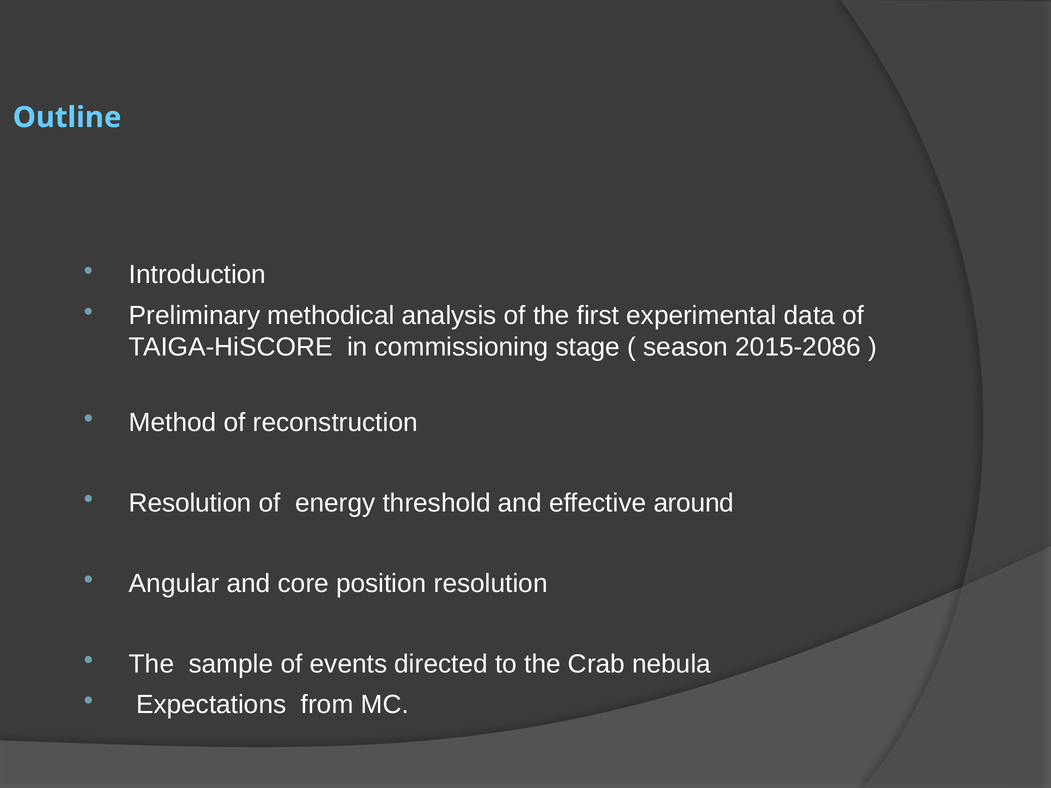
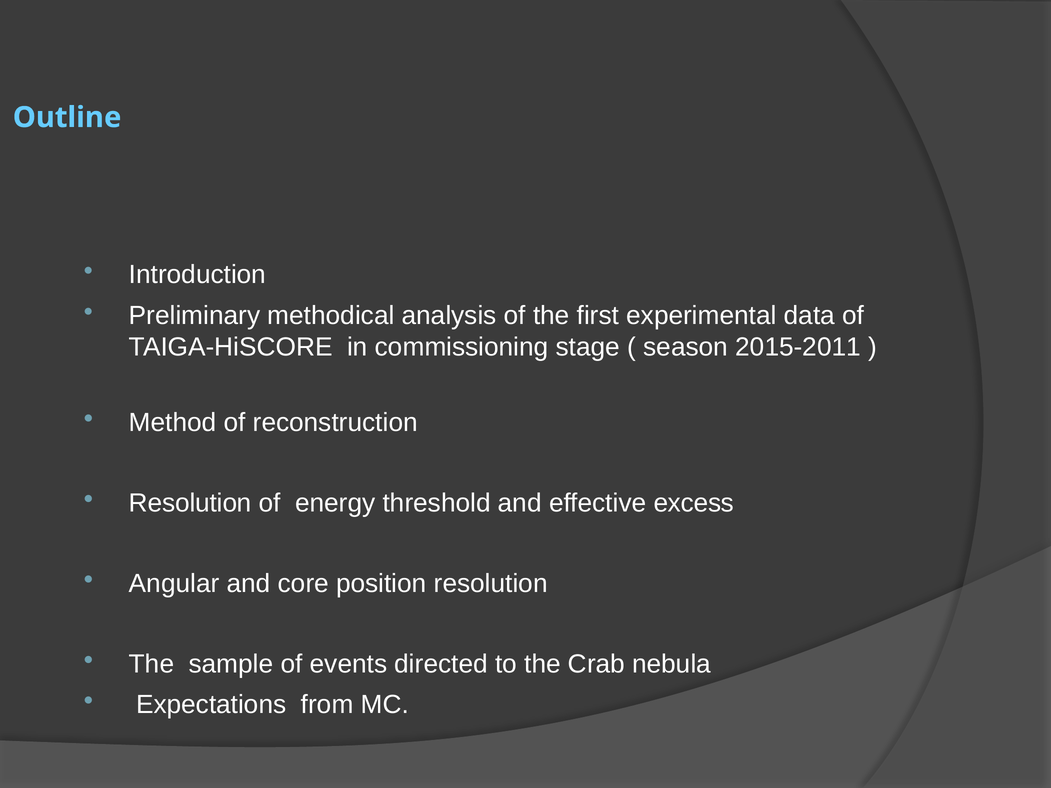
2015-2086: 2015-2086 -> 2015-2011 (798, 347)
around: around -> excess (694, 503)
